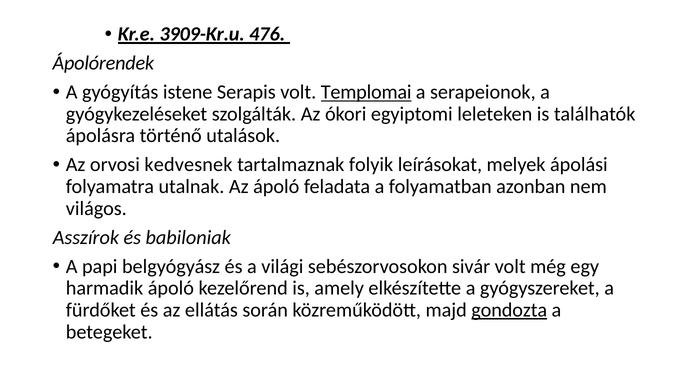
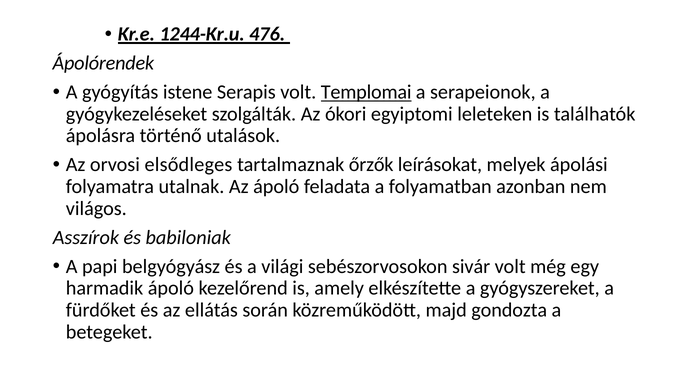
3909-Kr.u: 3909-Kr.u -> 1244-Kr.u (202, 34)
kedvesnek: kedvesnek -> elsődleges (188, 165)
folyik: folyik -> őrzők (371, 165)
gondozta underline: present -> none (509, 310)
